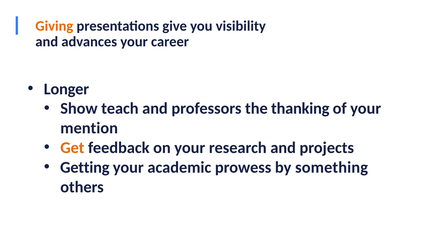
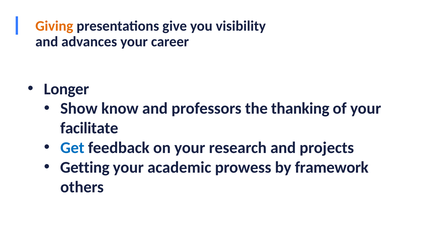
teach: teach -> know (120, 108)
mention: mention -> facilitate (89, 128)
Get colour: orange -> blue (72, 148)
something: something -> framework (332, 167)
